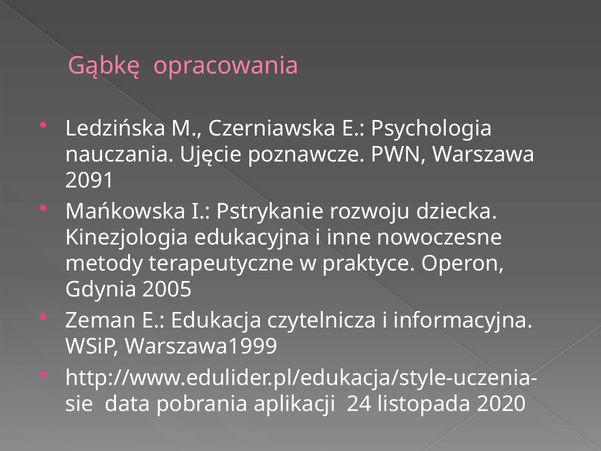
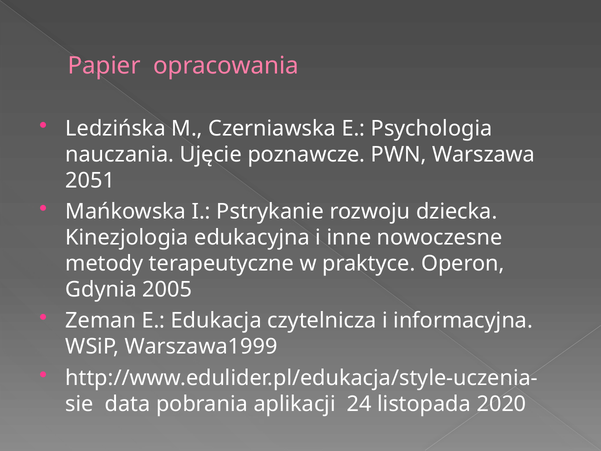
Gąbkę: Gąbkę -> Papier (104, 66)
2091: 2091 -> 2051 (90, 180)
